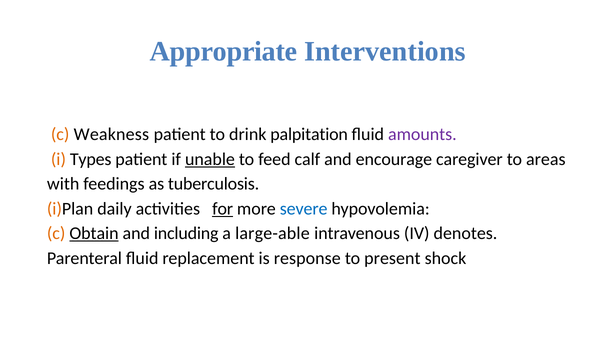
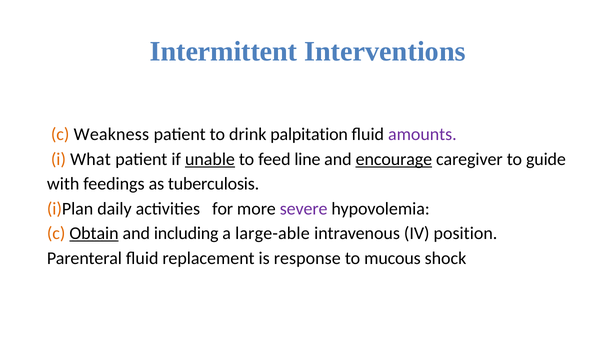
Appropriate: Appropriate -> Intermittent (224, 52)
Types: Types -> What (90, 159)
calf: calf -> line (307, 159)
encourage underline: none -> present (394, 159)
areas: areas -> guide (546, 159)
for underline: present -> none (223, 209)
severe colour: blue -> purple (304, 209)
denotes: denotes -> position (465, 234)
present: present -> mucous (392, 259)
